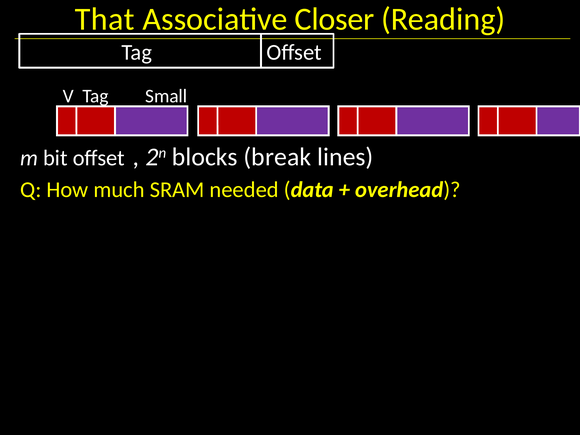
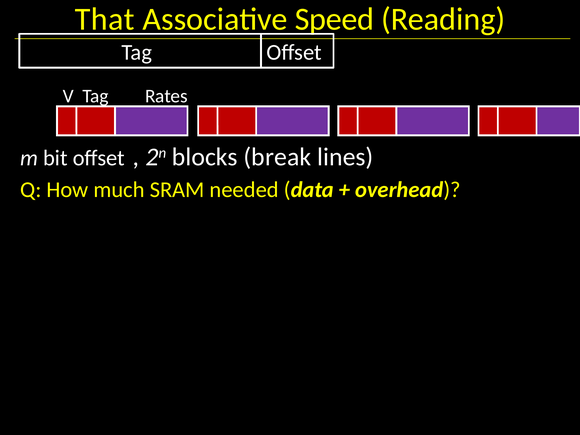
Closer: Closer -> Speed (334, 19)
Small: Small -> Rates (166, 96)
